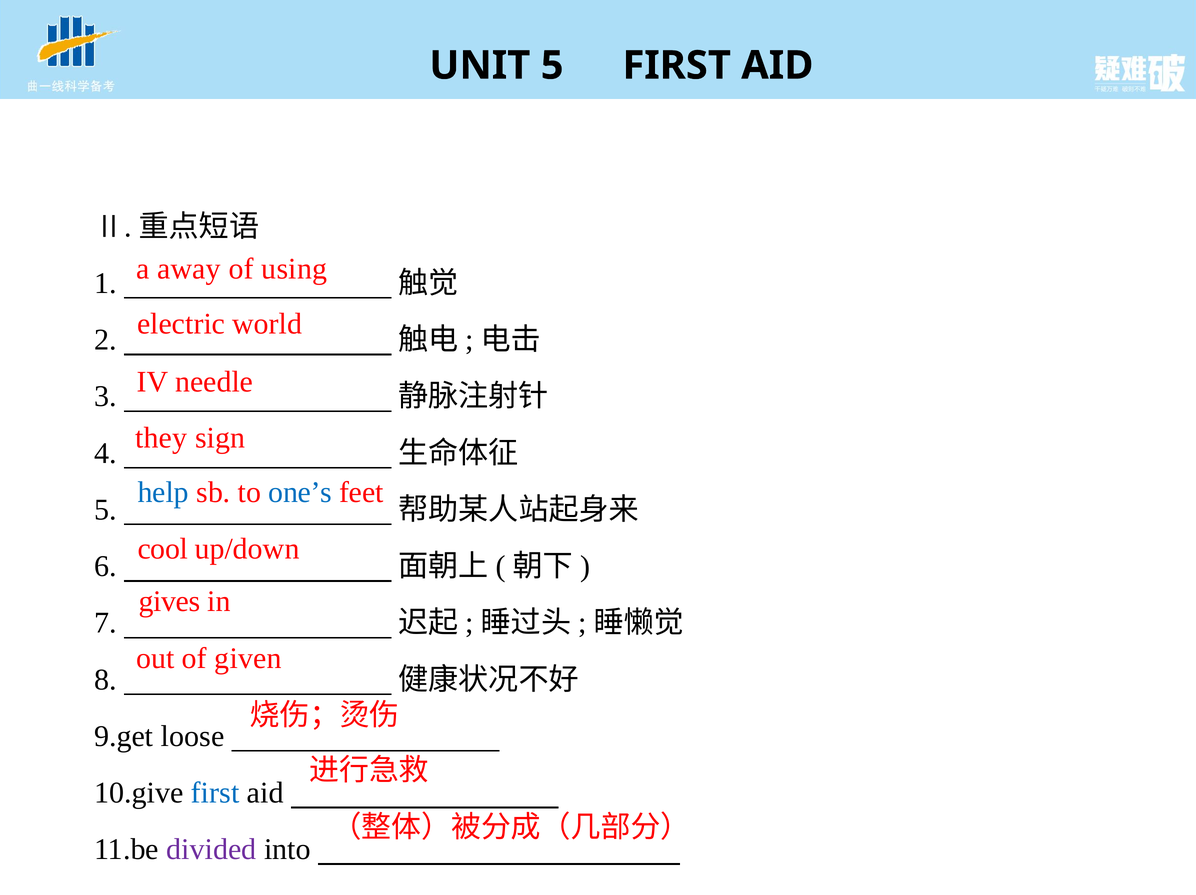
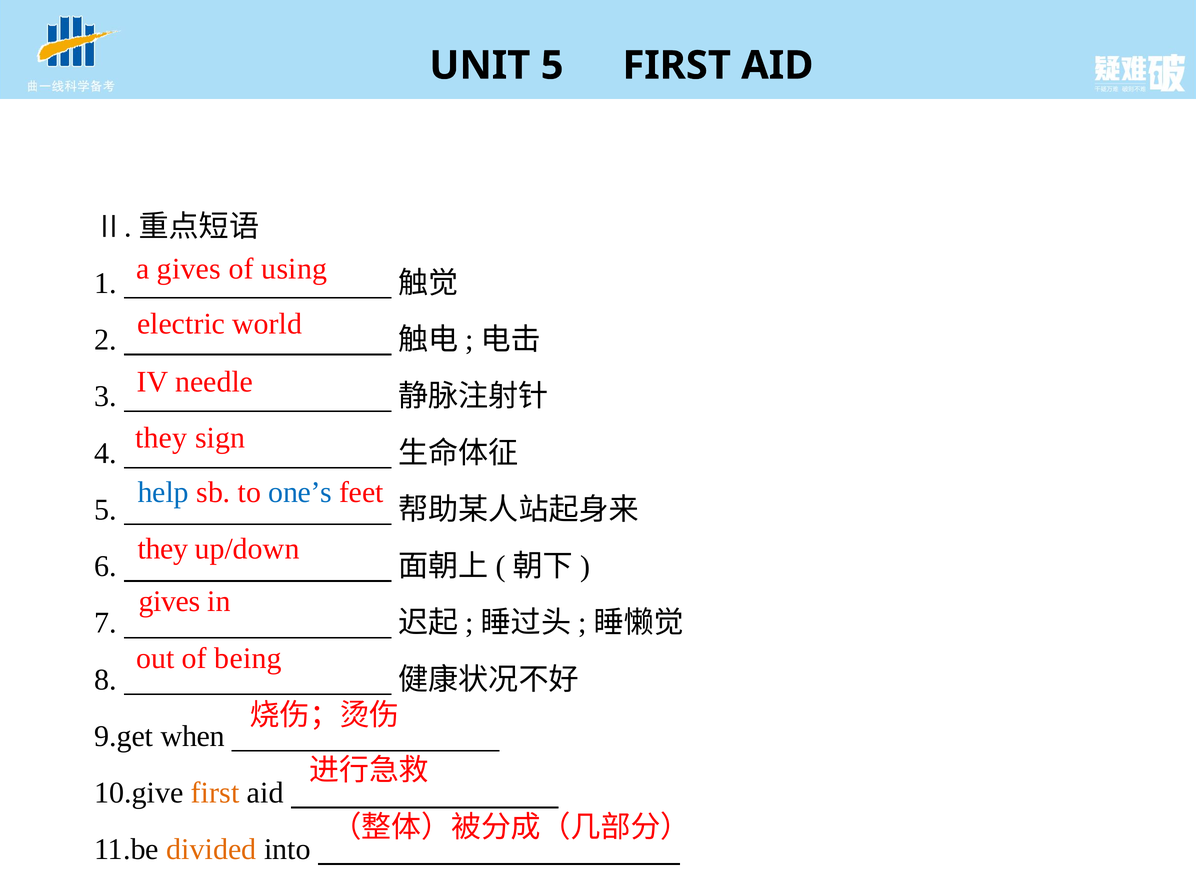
a away: away -> gives (189, 269)
cool: cool -> they (163, 549)
given: given -> being (248, 658)
loose: loose -> when (193, 736)
first colour: blue -> orange (215, 793)
divided colour: purple -> orange (211, 849)
